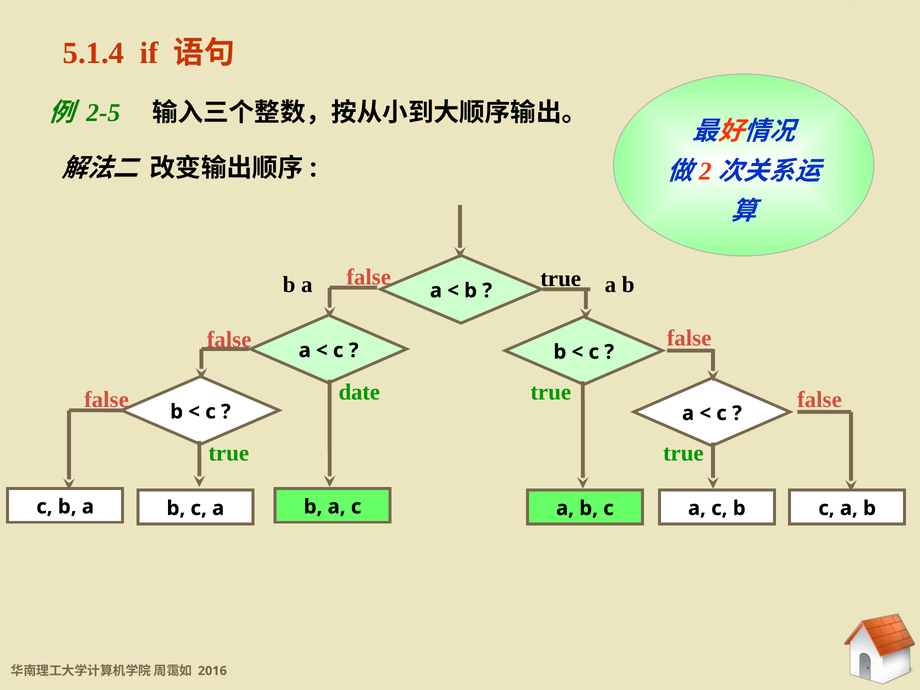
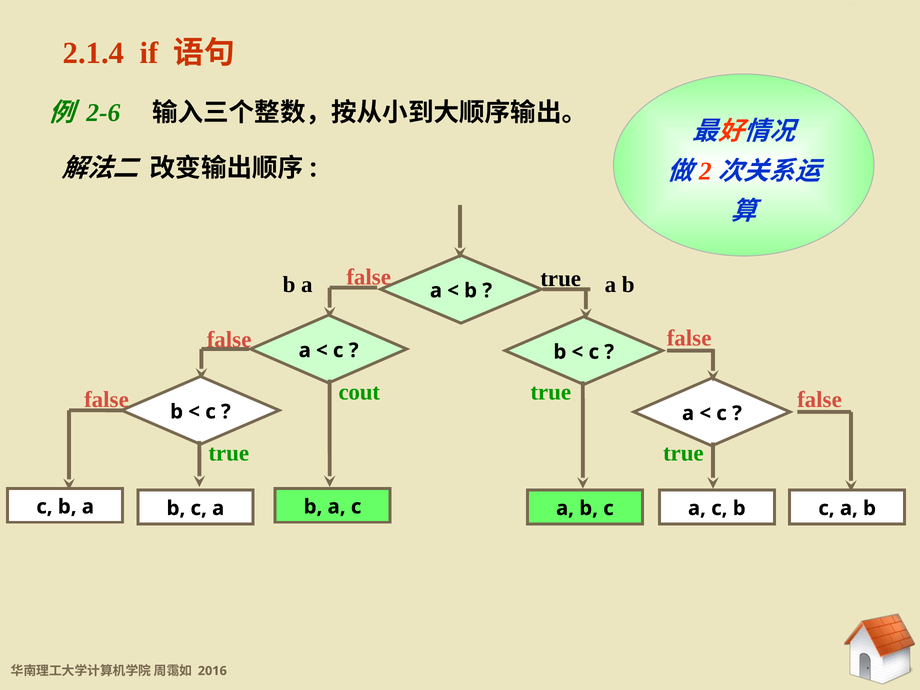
5.1.4: 5.1.4 -> 2.1.4 (94, 53)
2-5: 2-5 -> 2-6 (103, 113)
date: date -> cout (359, 392)
